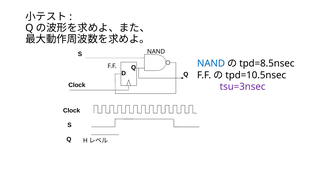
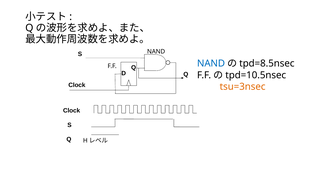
tsu=3nsec colour: purple -> orange (243, 87)
